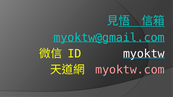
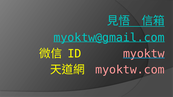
myoktw colour: white -> pink (144, 54)
